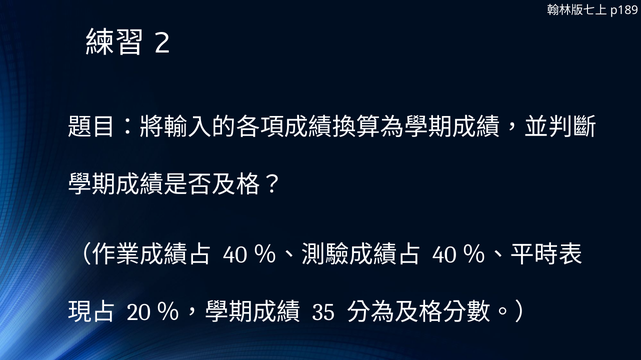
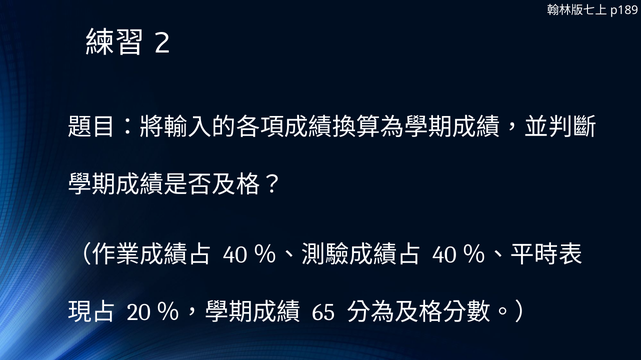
35: 35 -> 65 (324, 313)
